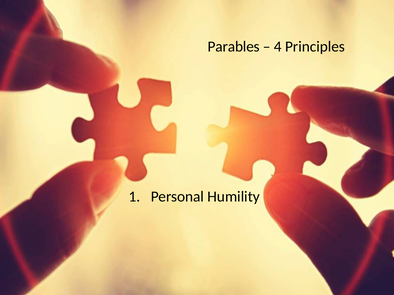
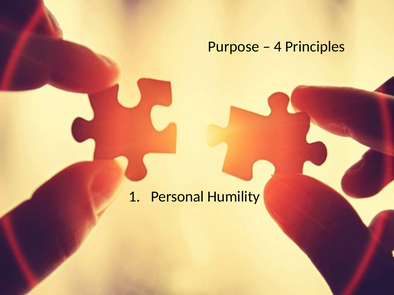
Parables: Parables -> Purpose (234, 47)
